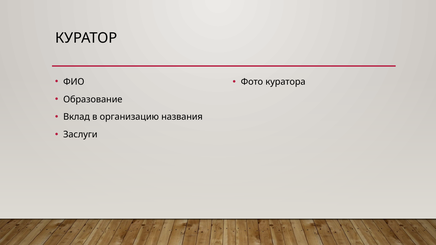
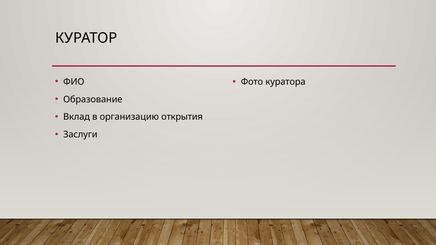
названия: названия -> открытия (182, 117)
